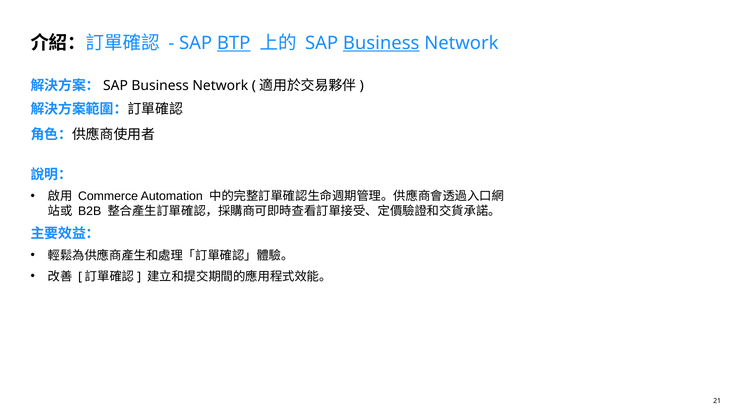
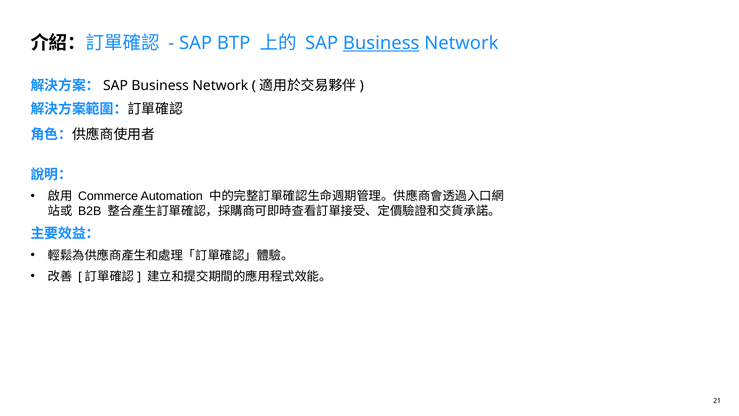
BTP underline: present -> none (234, 43)
